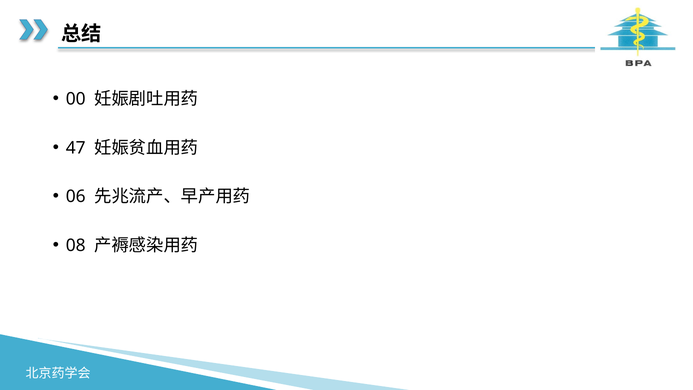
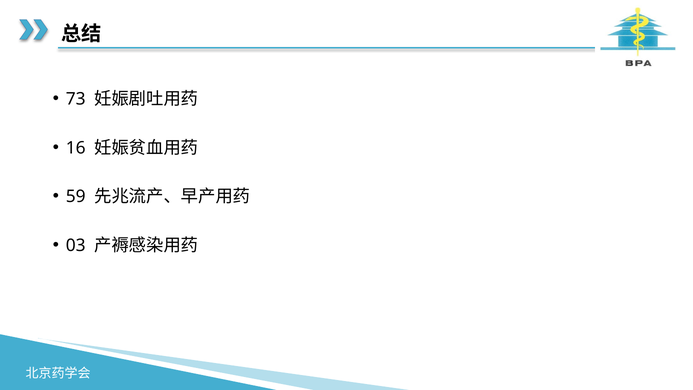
00: 00 -> 73 (76, 99)
47: 47 -> 16 (76, 148)
06: 06 -> 59 (76, 197)
08: 08 -> 03 (76, 245)
